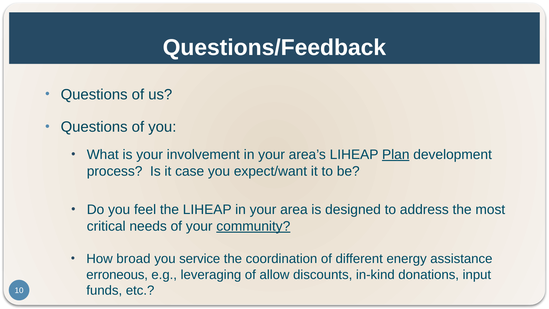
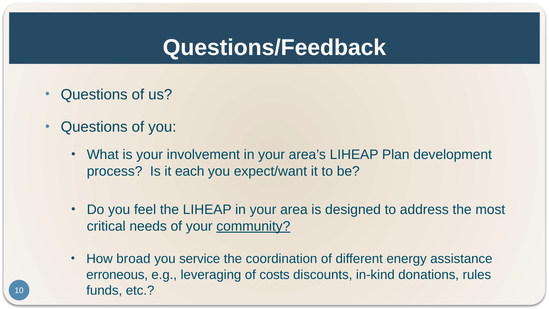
Plan underline: present -> none (396, 155)
case: case -> each (190, 171)
allow: allow -> costs (275, 275)
input: input -> rules (477, 275)
